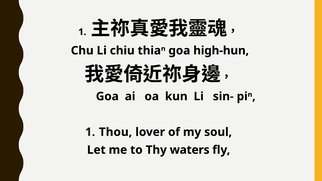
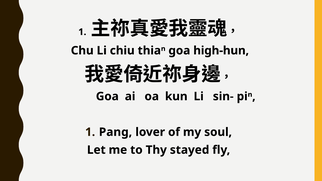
Thou: Thou -> Pang (115, 132)
waters: waters -> stayed (190, 150)
